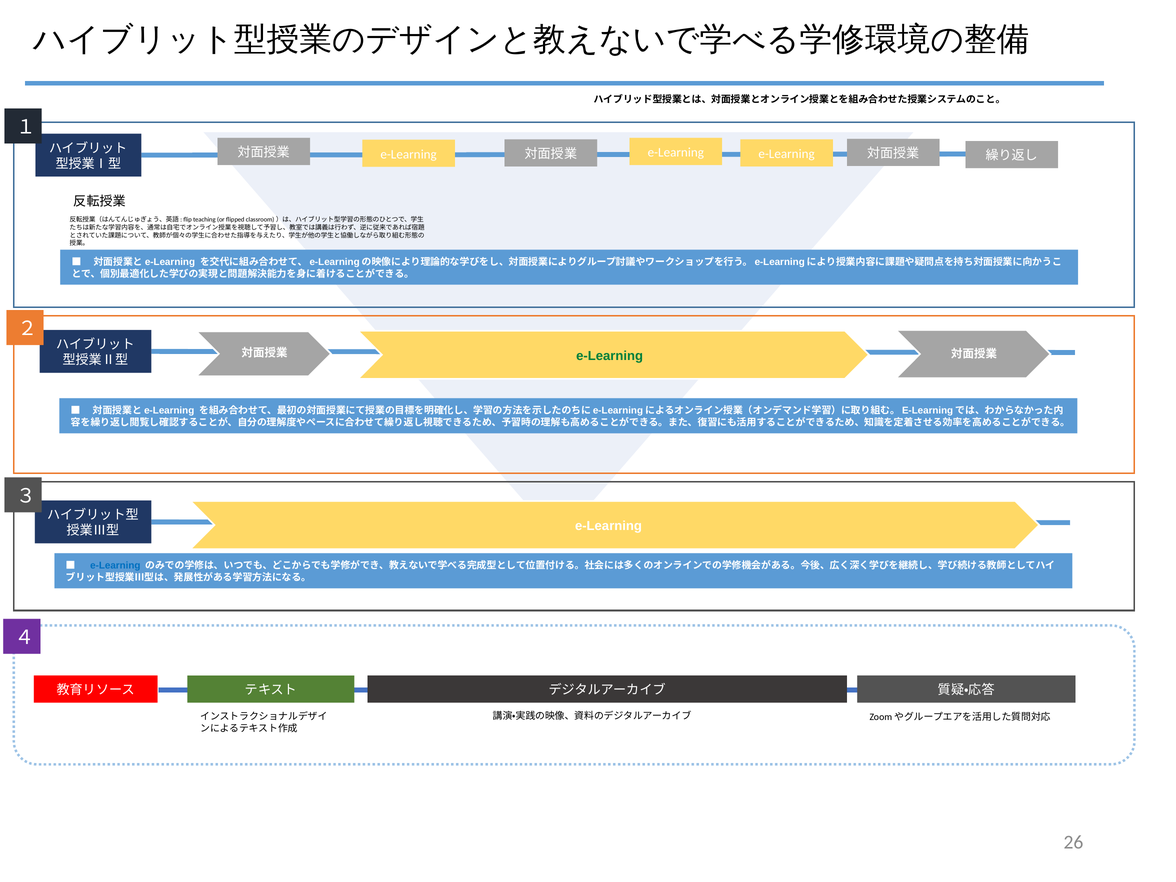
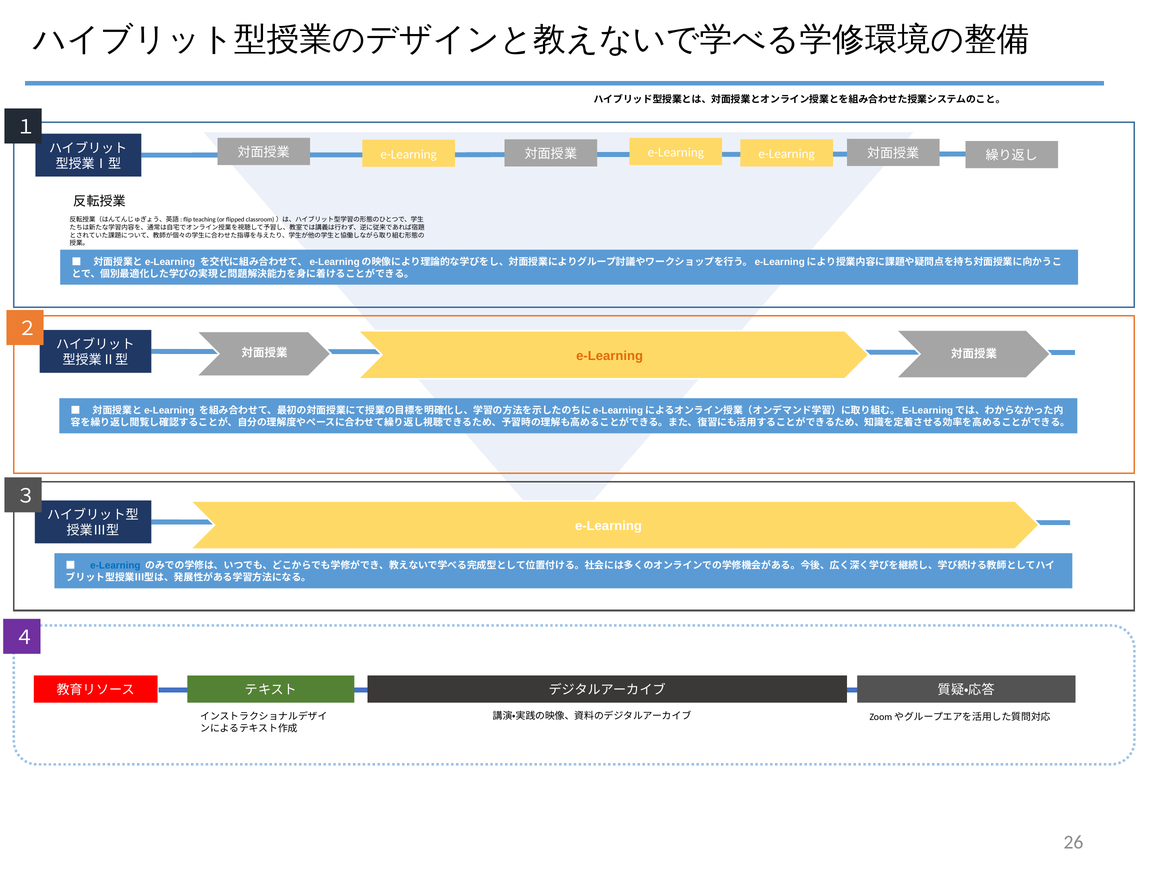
e-Learning colour: green -> orange (610, 356)
